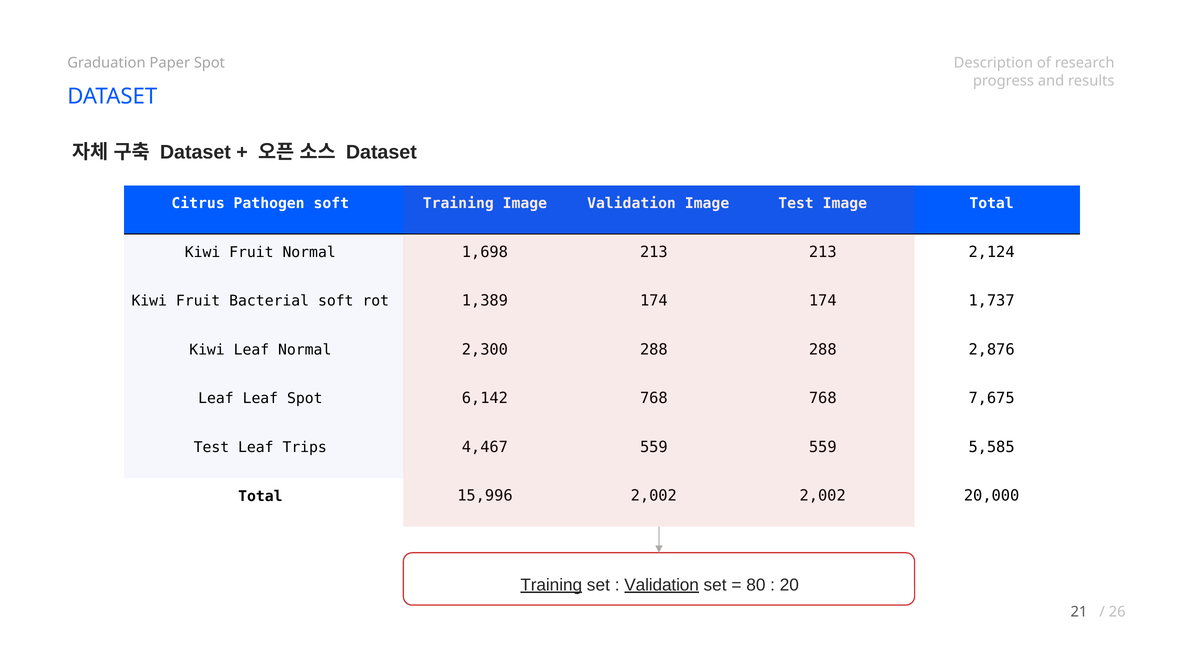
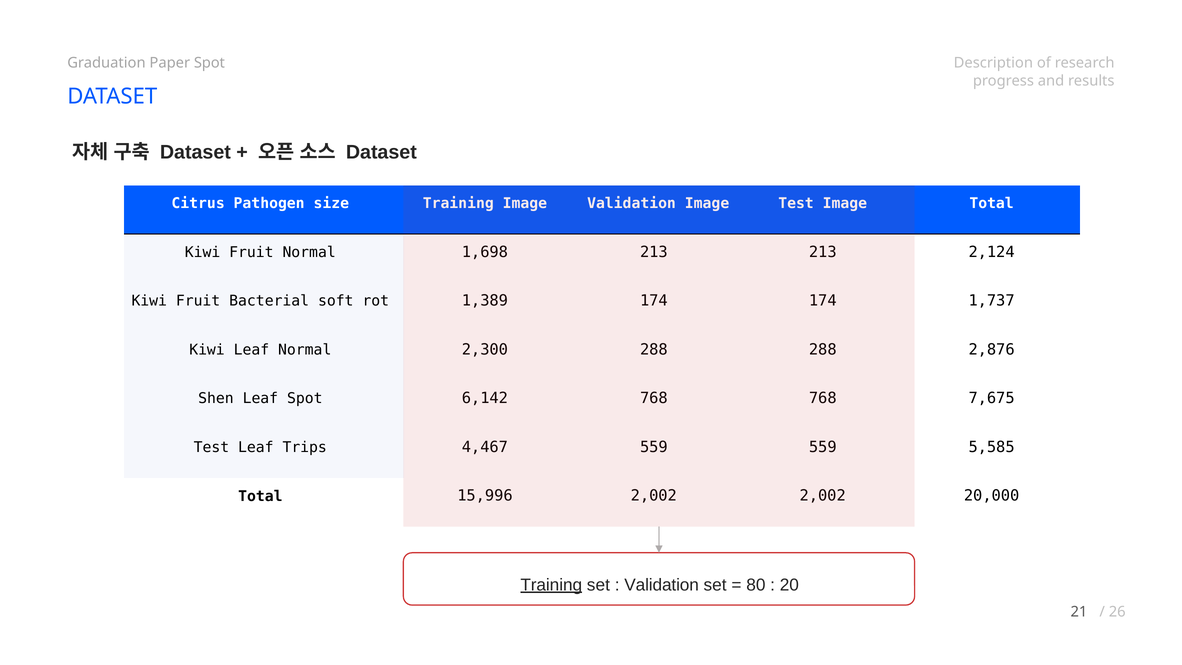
Pathogen soft: soft -> size (331, 203)
Leaf: Leaf -> Shen (216, 399)
Validation underline: present -> none (662, 585)
